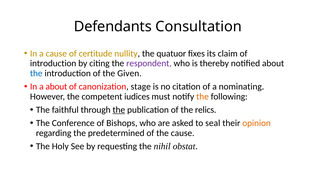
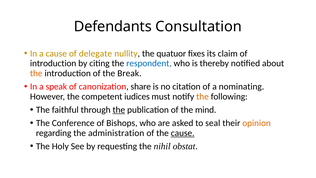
certitude: certitude -> delegate (95, 53)
respondent colour: purple -> blue (149, 63)
the colour: blue -> orange (36, 73)
Given: Given -> Break (129, 73)
a about: about -> speak (56, 87)
stage: stage -> share (141, 87)
relics: relics -> mind (206, 110)
predetermined: predetermined -> administration (116, 133)
cause underline: none -> present (183, 133)
